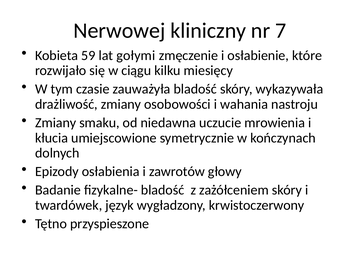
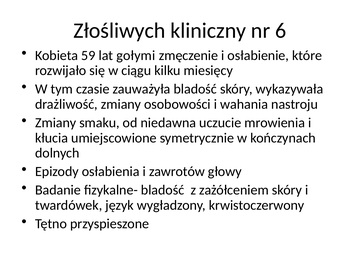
Nerwowej: Nerwowej -> Złośliwych (119, 30)
7: 7 -> 6 (281, 30)
